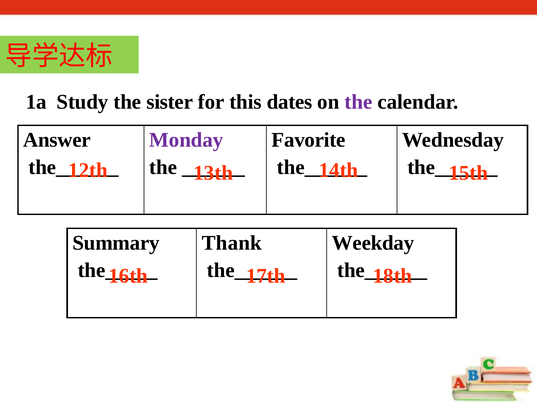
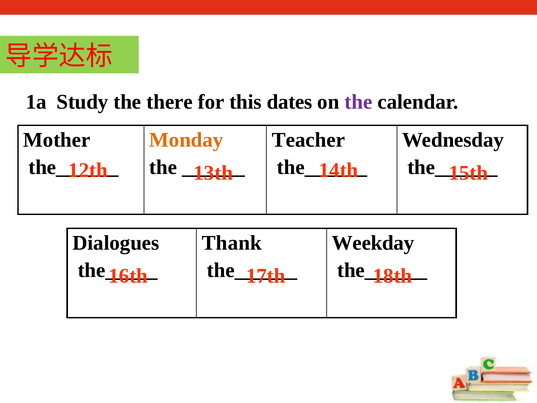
sister: sister -> there (170, 102)
Answer: Answer -> Mother (57, 140)
Monday colour: purple -> orange (186, 140)
Favorite: Favorite -> Teacher (308, 140)
Summary: Summary -> Dialogues (116, 243)
